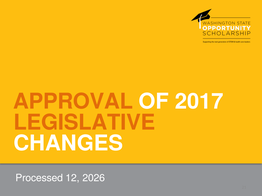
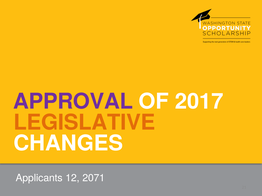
APPROVAL colour: orange -> purple (73, 102)
Processed: Processed -> Applicants (39, 178)
2026: 2026 -> 2071 (94, 178)
